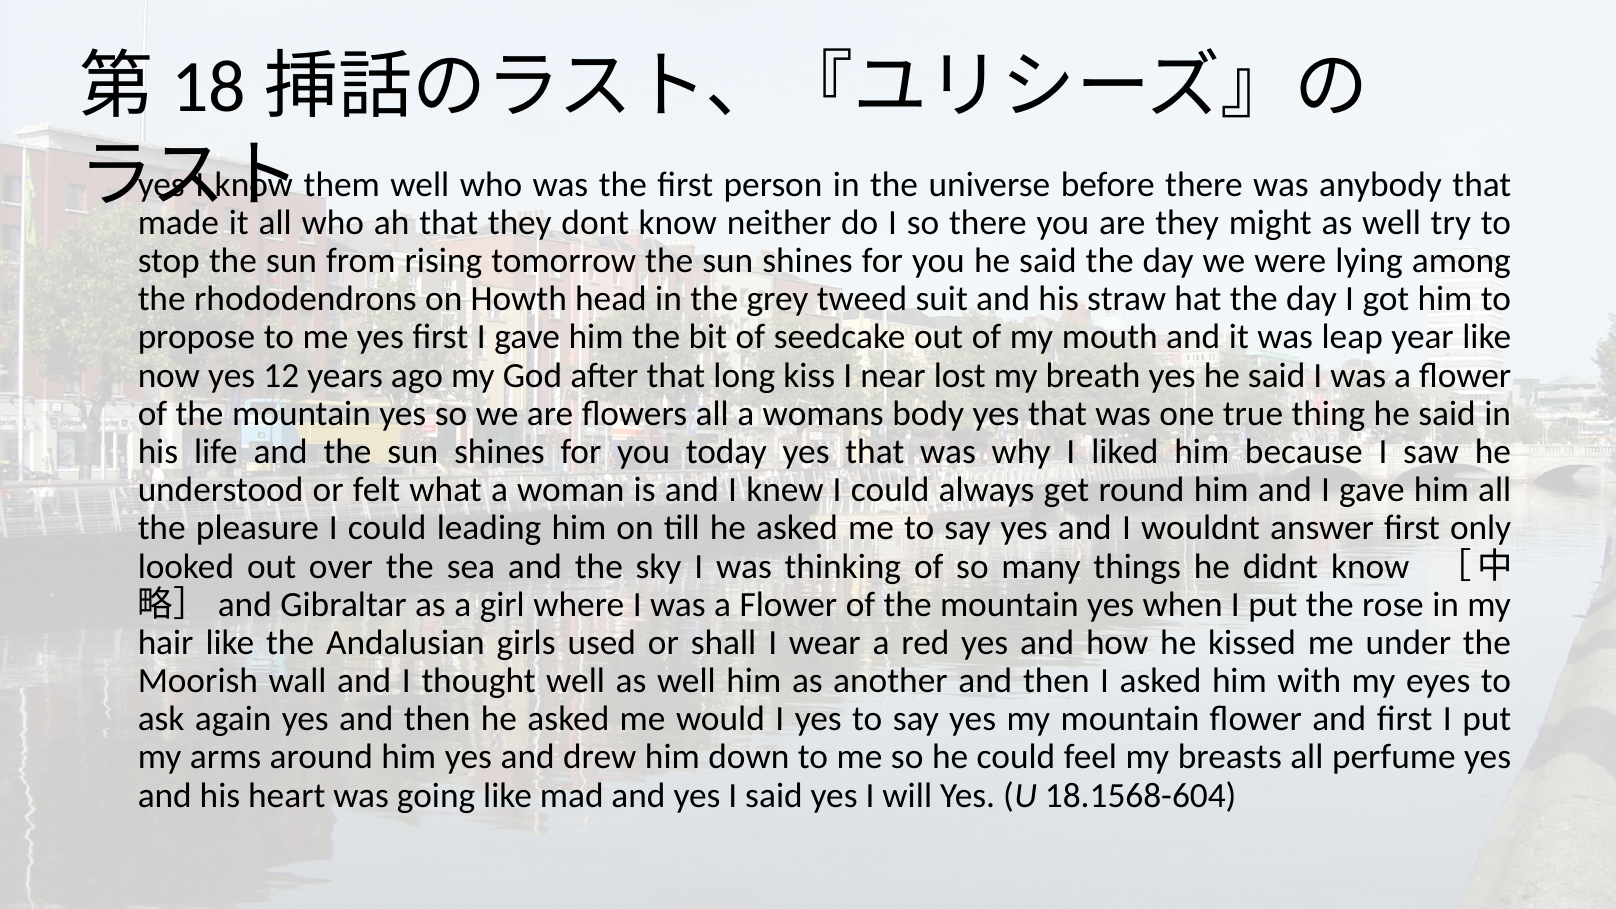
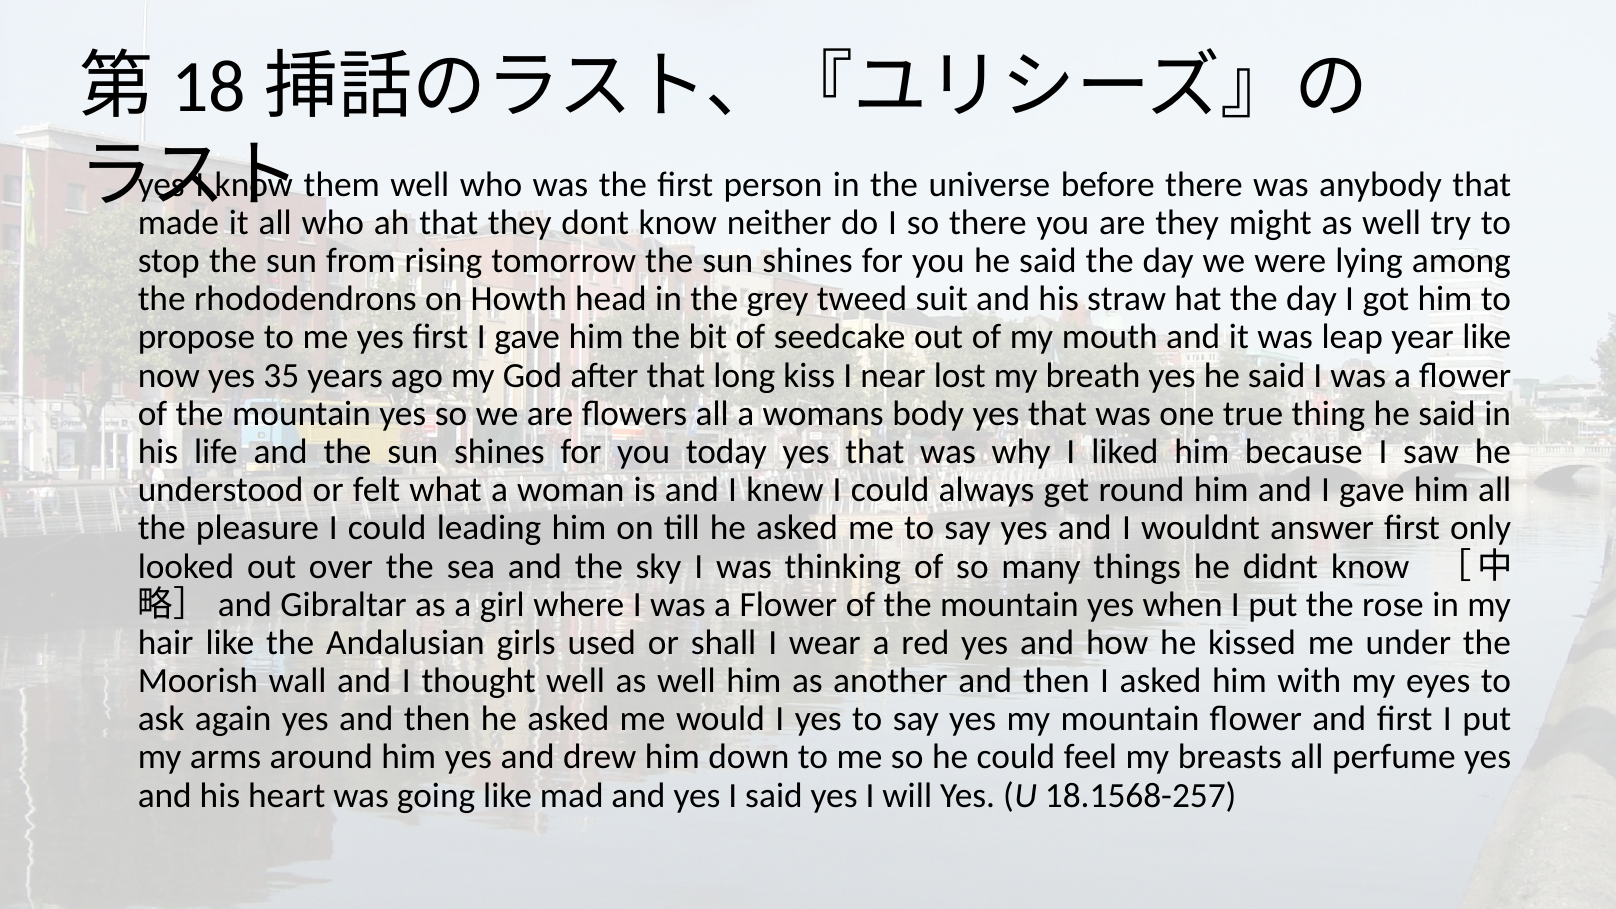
12: 12 -> 35 (281, 375)
18.1568-604: 18.1568-604 -> 18.1568-257 (1141, 795)
